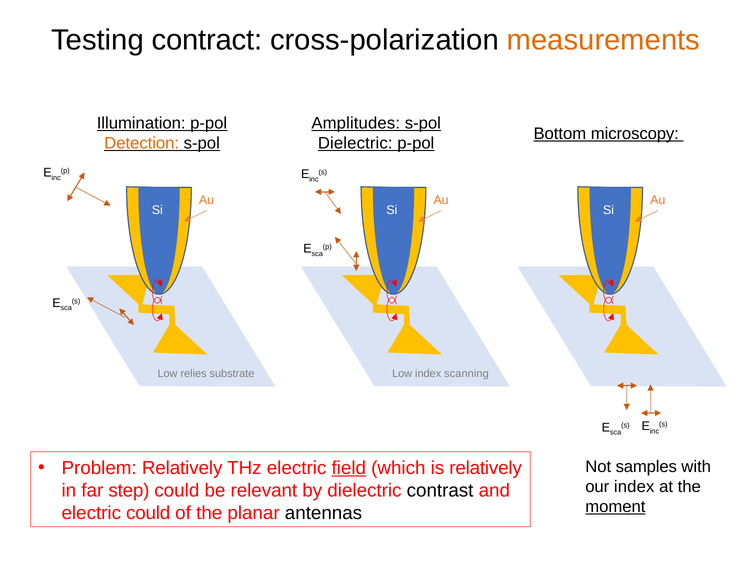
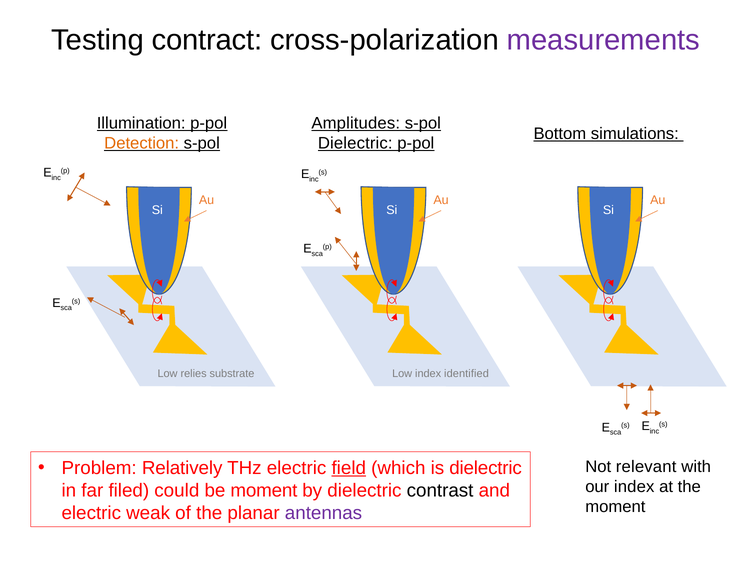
measurements colour: orange -> purple (603, 40)
microscopy: microscopy -> simulations (635, 134)
scanning: scanning -> identified (466, 374)
is relatively: relatively -> dielectric (486, 468)
samples: samples -> relevant (646, 467)
step: step -> filed (129, 491)
be relevant: relevant -> moment (264, 491)
moment underline: present -> none (615, 507)
electric could: could -> weak (148, 513)
antennas colour: black -> purple (324, 513)
